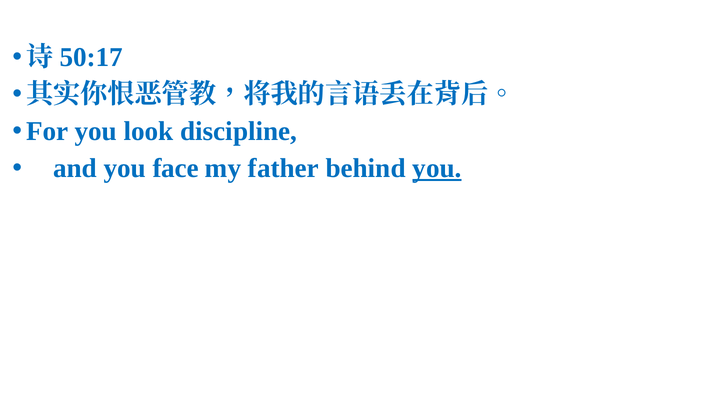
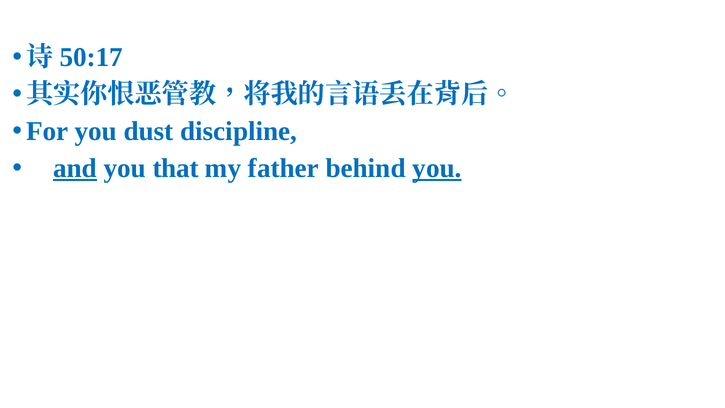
look: look -> dust (149, 131)
and underline: none -> present (75, 168)
face: face -> that (176, 168)
